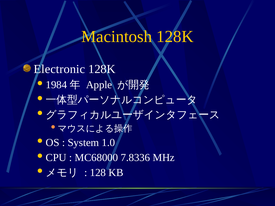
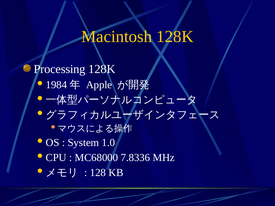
Electronic: Electronic -> Processing (60, 69)
